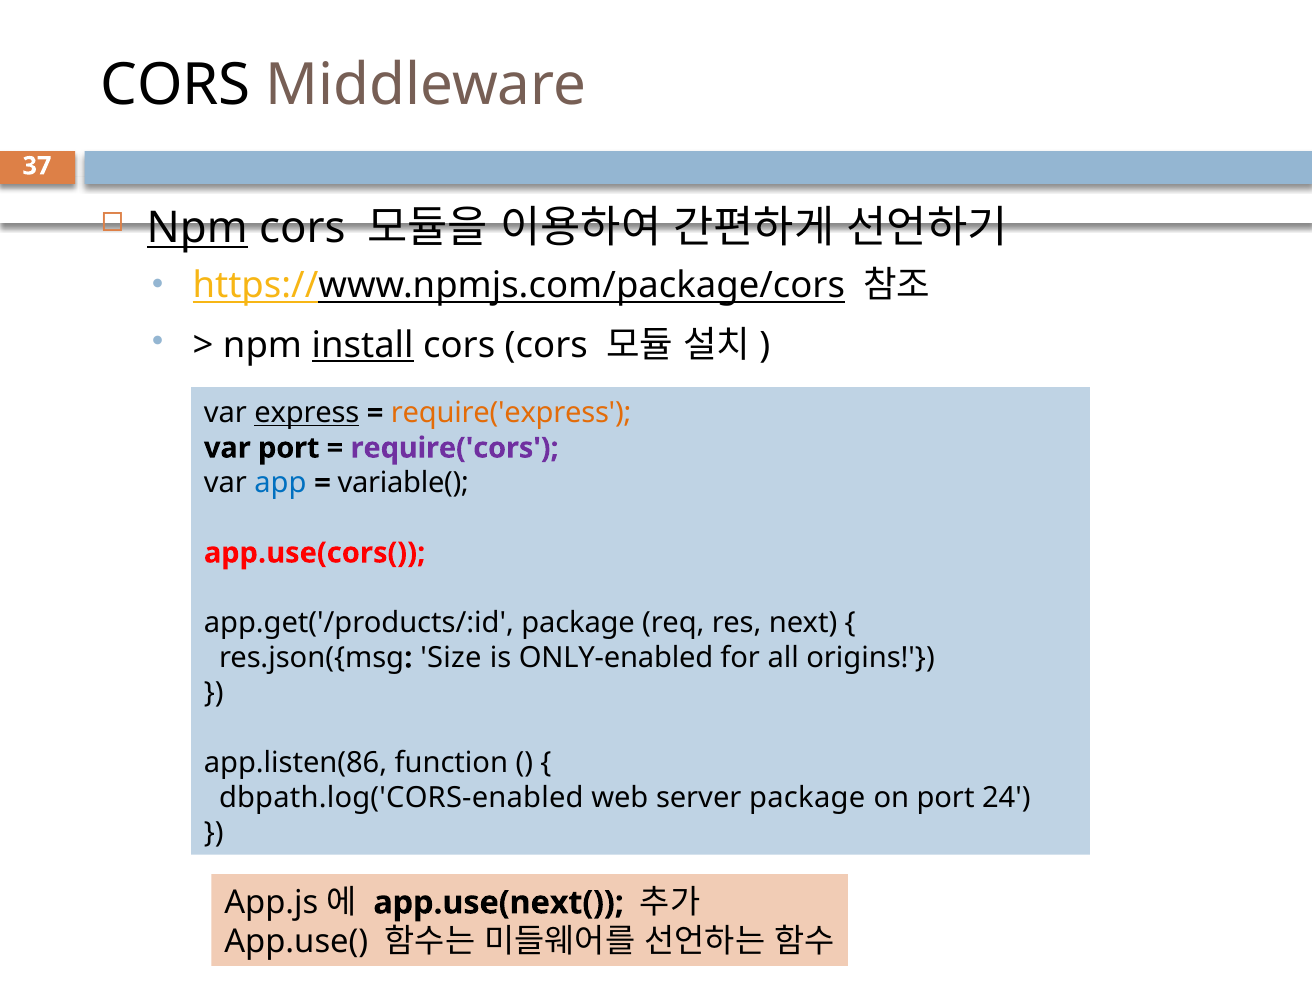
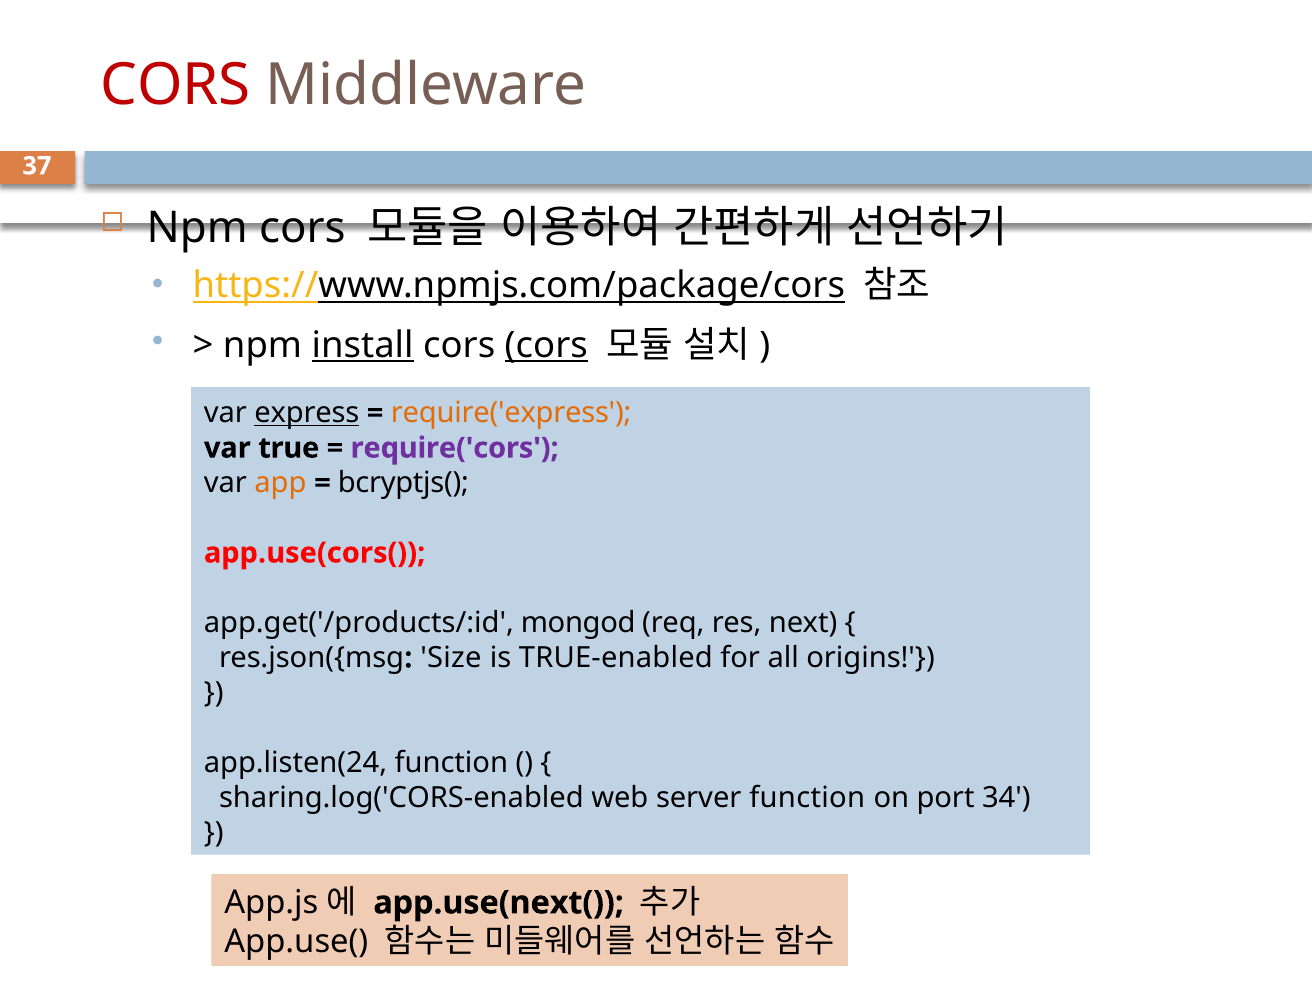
CORS colour: black -> red (176, 86)
Npm underline: present -> none (197, 228)
cors underline: none -> present (546, 346)
var port: port -> true (289, 448)
app colour: blue -> orange (280, 483)
variable(: variable( -> bcryptjs( (403, 483)
app.get('/products/:id package: package -> mongod (578, 623)
ONLY-enabled: ONLY-enabled -> TRUE-enabled (616, 658)
app.listen(86: app.listen(86 -> app.listen(24 (296, 763)
dbpath.log('CORS-enabled: dbpath.log('CORS-enabled -> sharing.log('CORS-enabled (401, 798)
server package: package -> function (807, 798)
24: 24 -> 34 (1006, 798)
